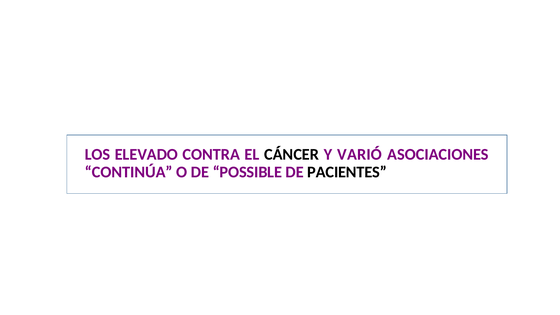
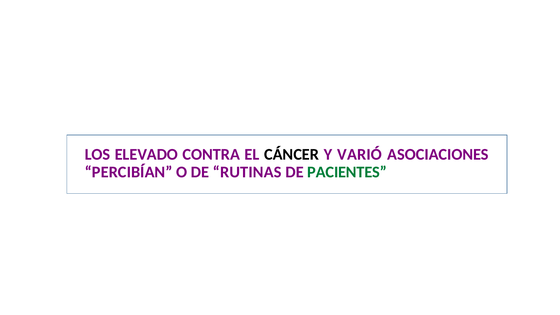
CONTINÚA: CONTINÚA -> PERCIBÍAN (129, 172)
POSSIBLE: POSSIBLE -> RUTINAS (247, 172)
PACIENTES colour: black -> green (347, 172)
